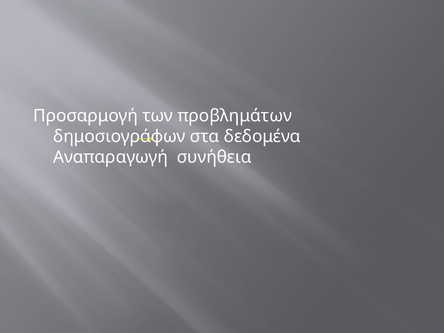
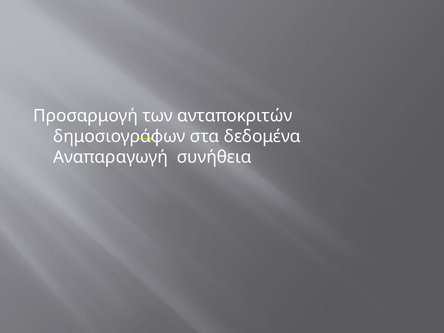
προβλημάτων: προβλημάτων -> ανταποκριτών (235, 116)
